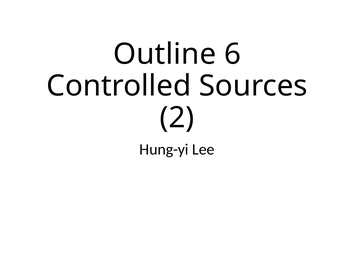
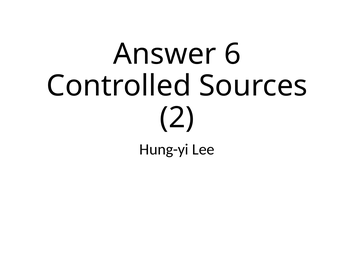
Outline: Outline -> Answer (165, 54)
